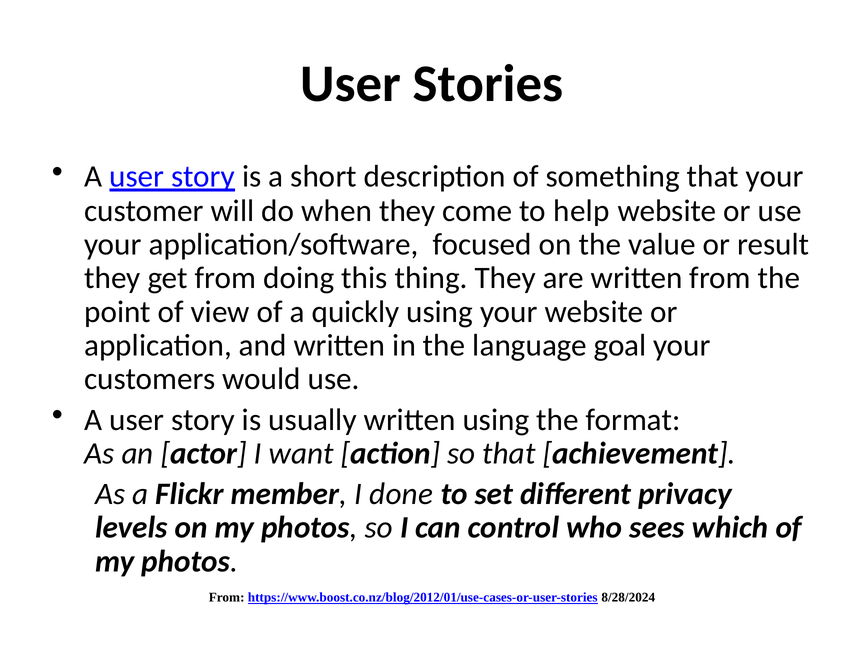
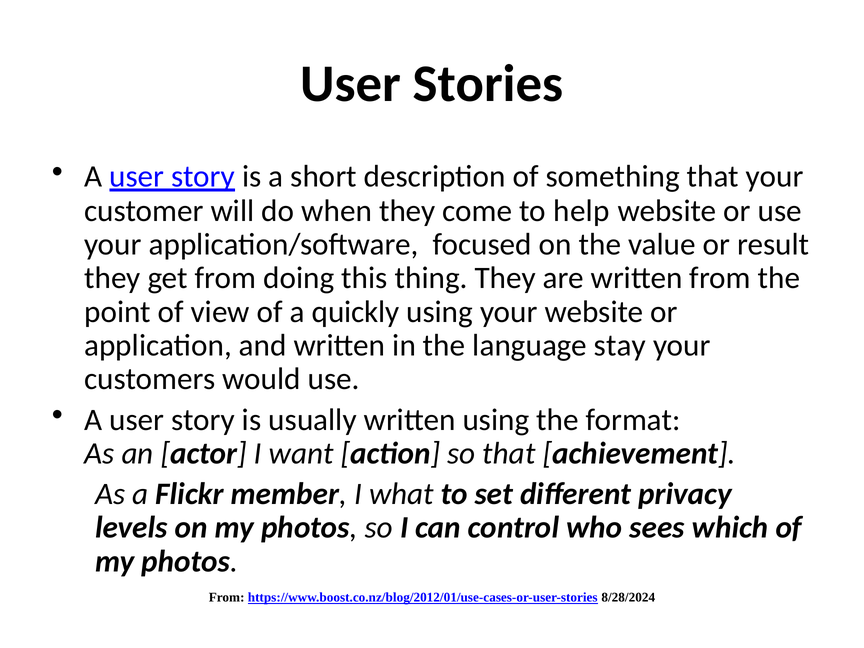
goal: goal -> stay (620, 345)
done: done -> what (401, 494)
